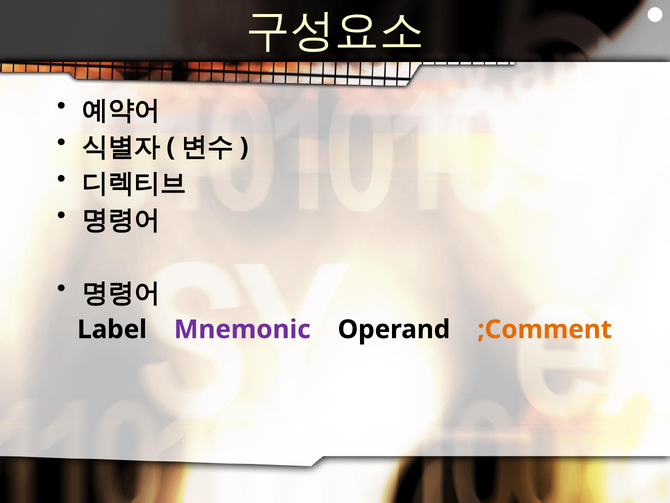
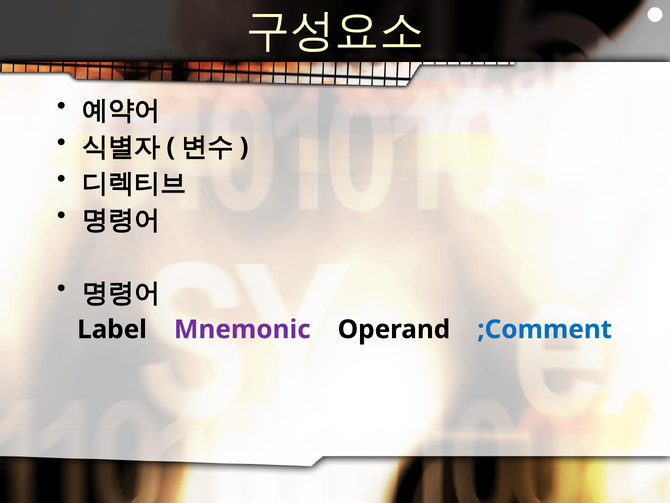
;Comment colour: orange -> blue (545, 329)
